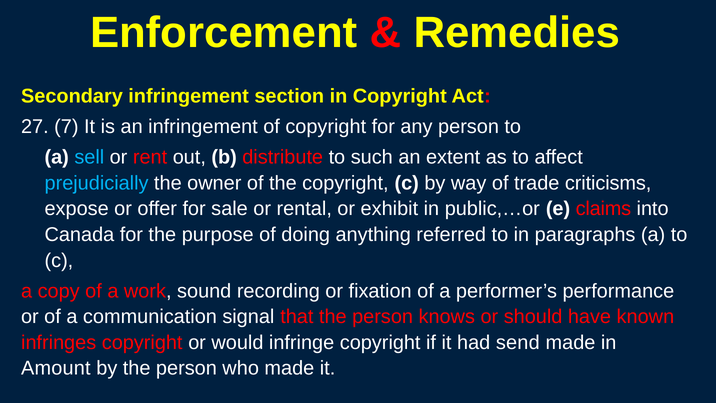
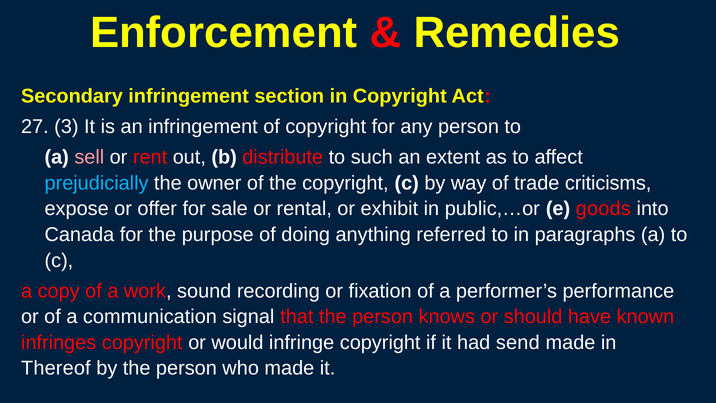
7: 7 -> 3 (66, 127)
sell colour: light blue -> pink (89, 157)
claims: claims -> goods (603, 209)
Amount: Amount -> Thereof (56, 368)
